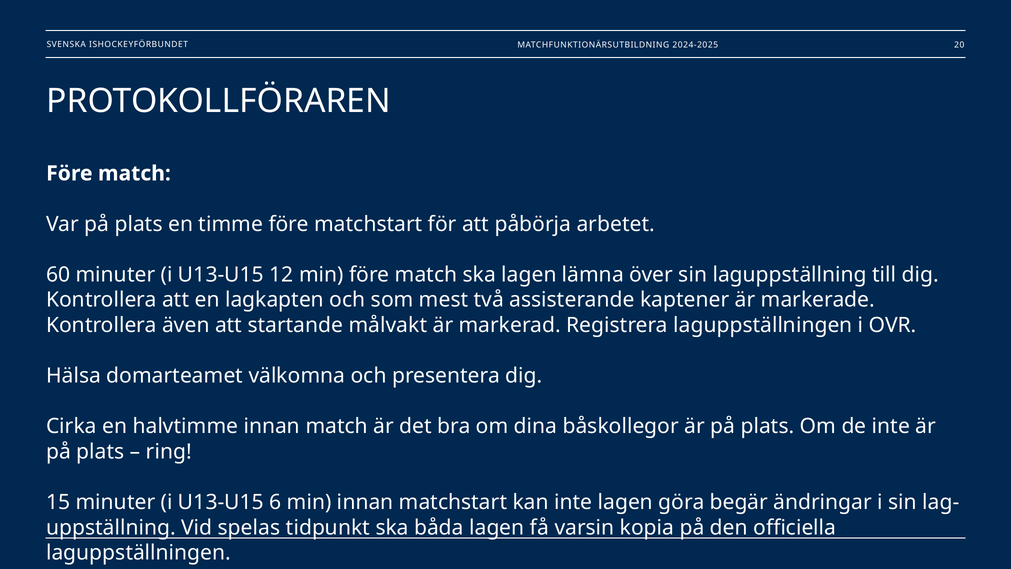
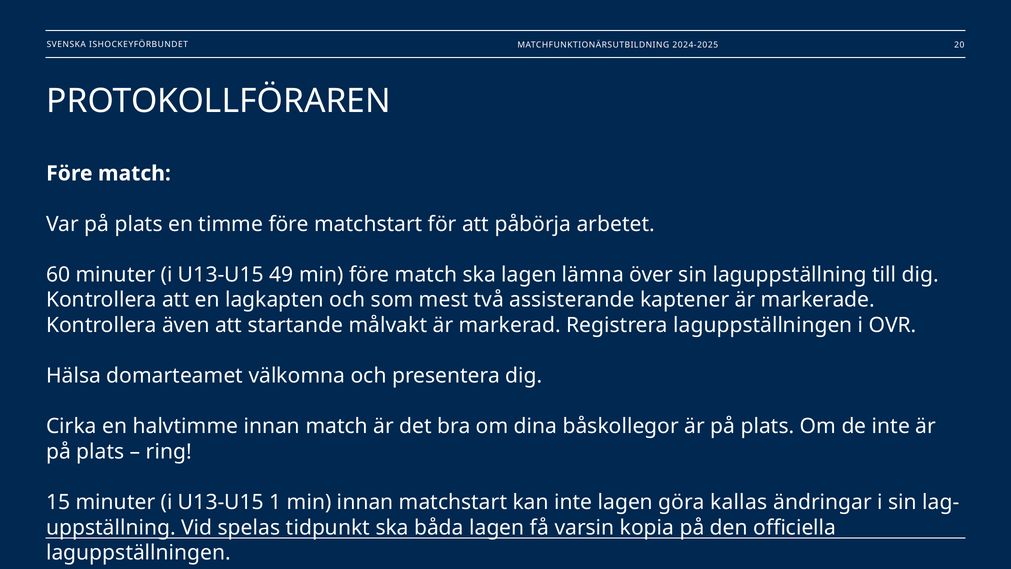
12: 12 -> 49 (282, 274)
6: 6 -> 1 (275, 502)
begär: begär -> kallas (739, 502)
